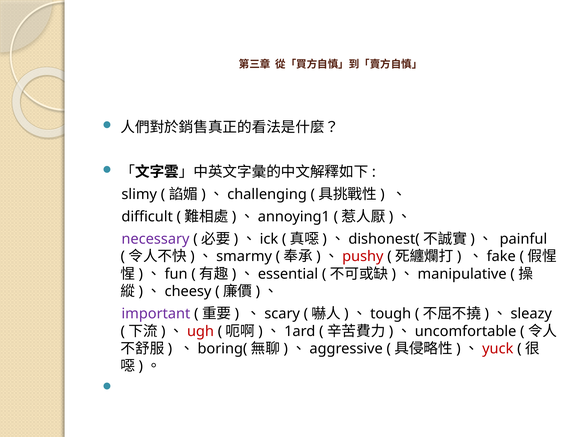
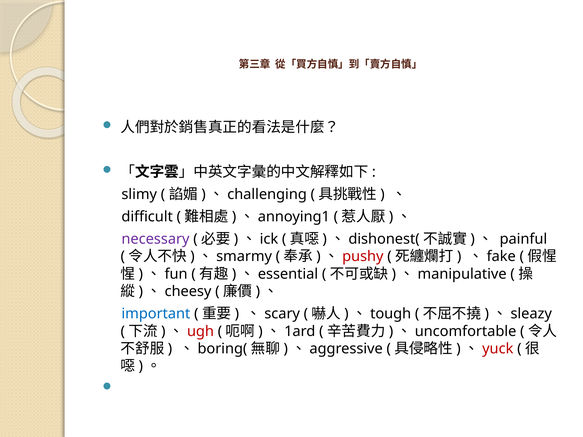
important colour: purple -> blue (156, 314)
